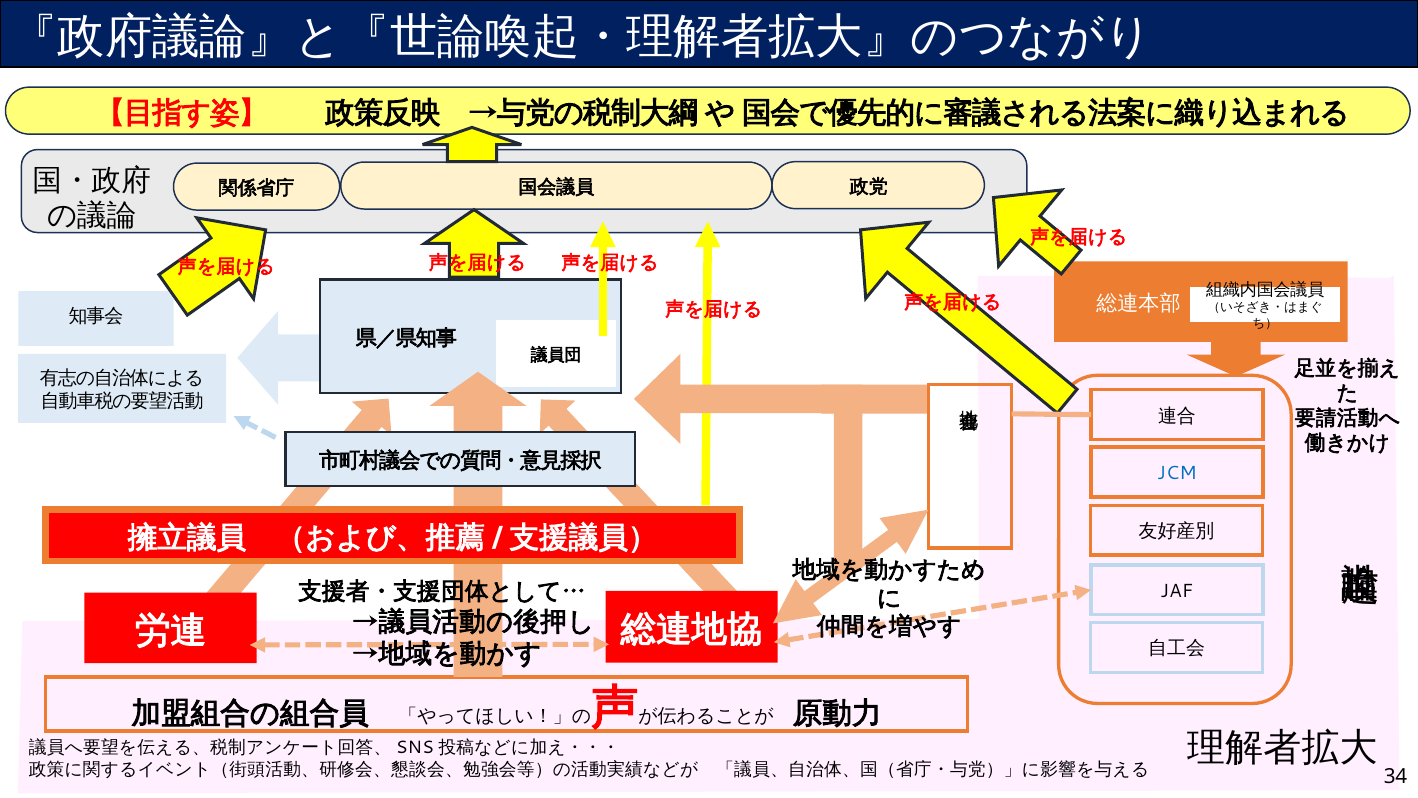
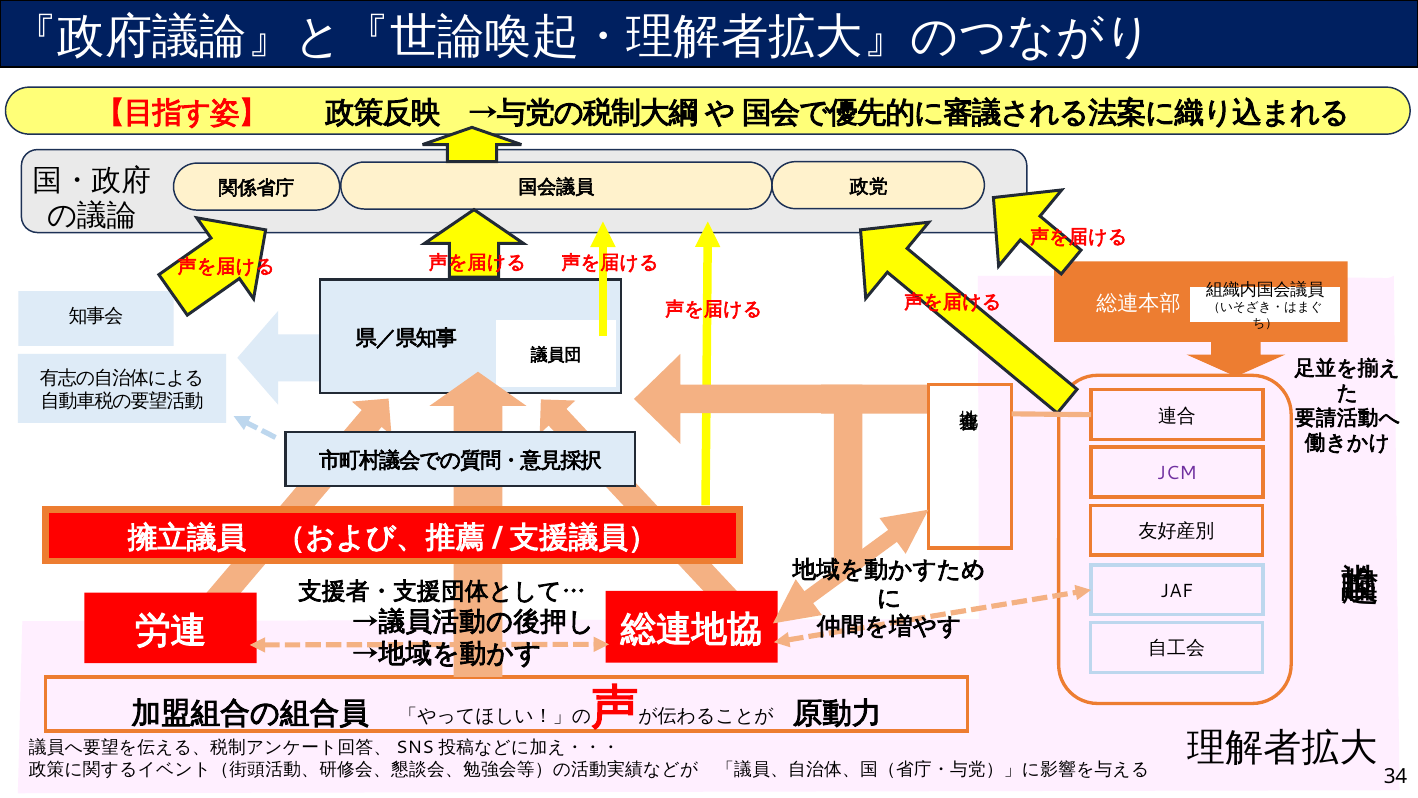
JCM colour: blue -> purple (1177, 473)
